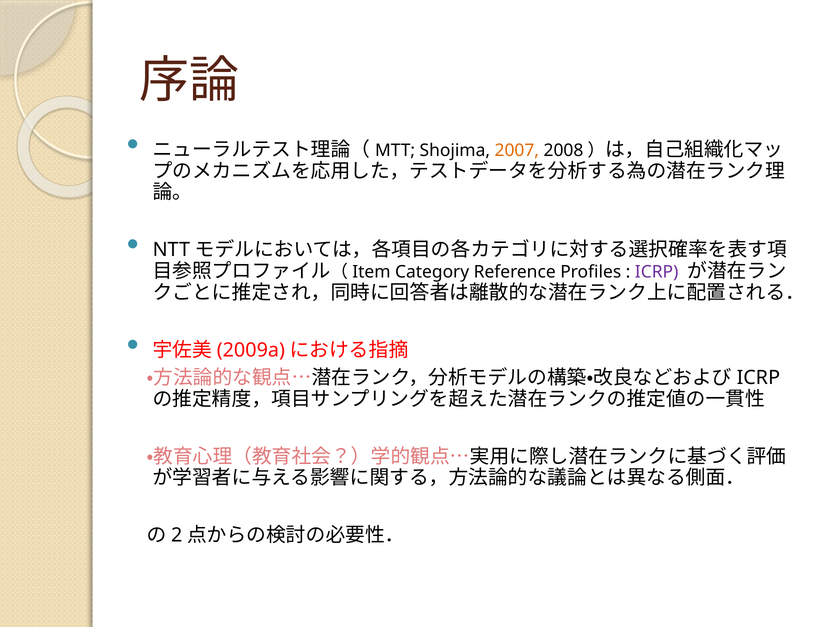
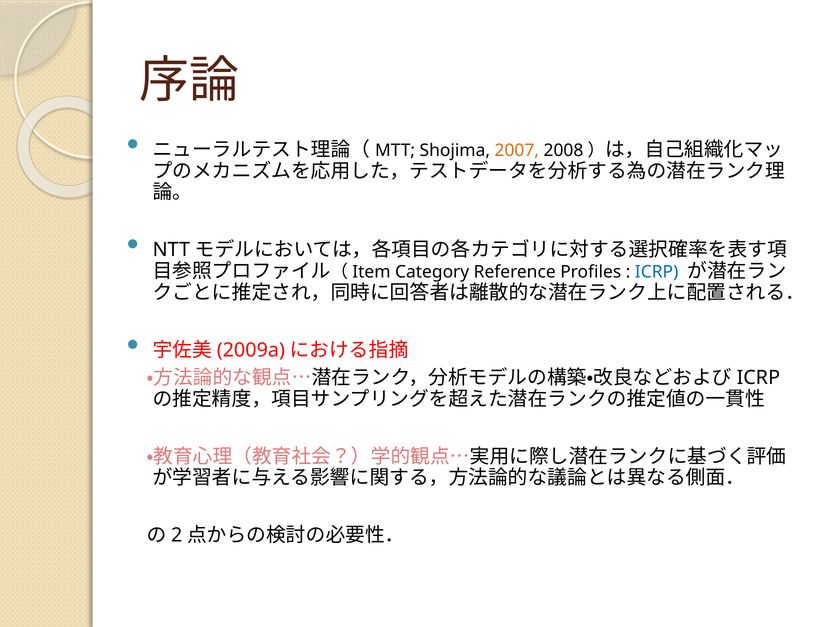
ICRP colour: purple -> blue (657, 272)
